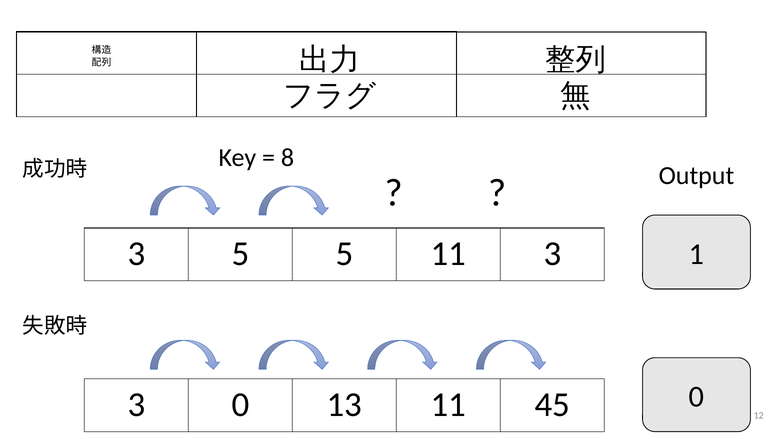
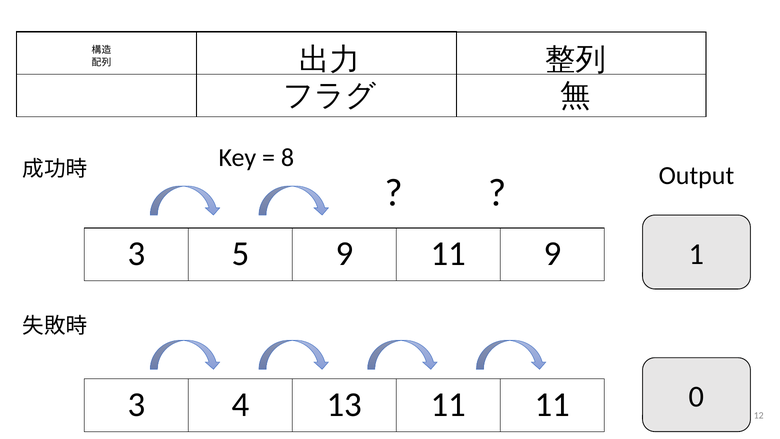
5 5: 5 -> 9 (344, 253)
11 3: 3 -> 9 (552, 253)
3 0: 0 -> 4 (240, 404)
11 45: 45 -> 11 (552, 404)
